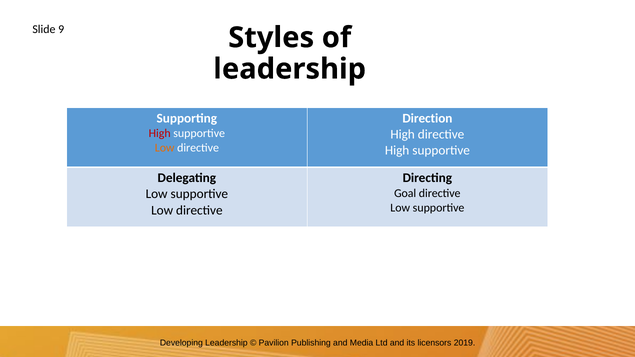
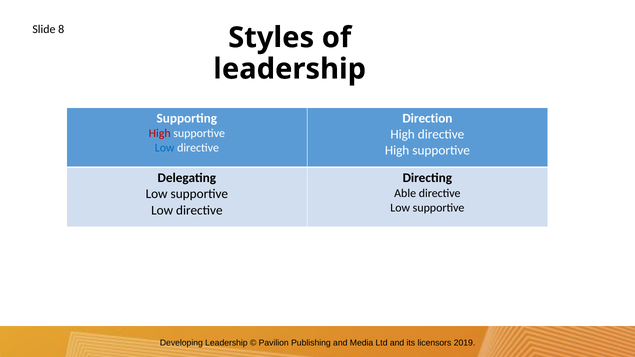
9: 9 -> 8 (61, 29)
Low colour: orange -> blue (165, 148)
Goal: Goal -> Able (405, 193)
